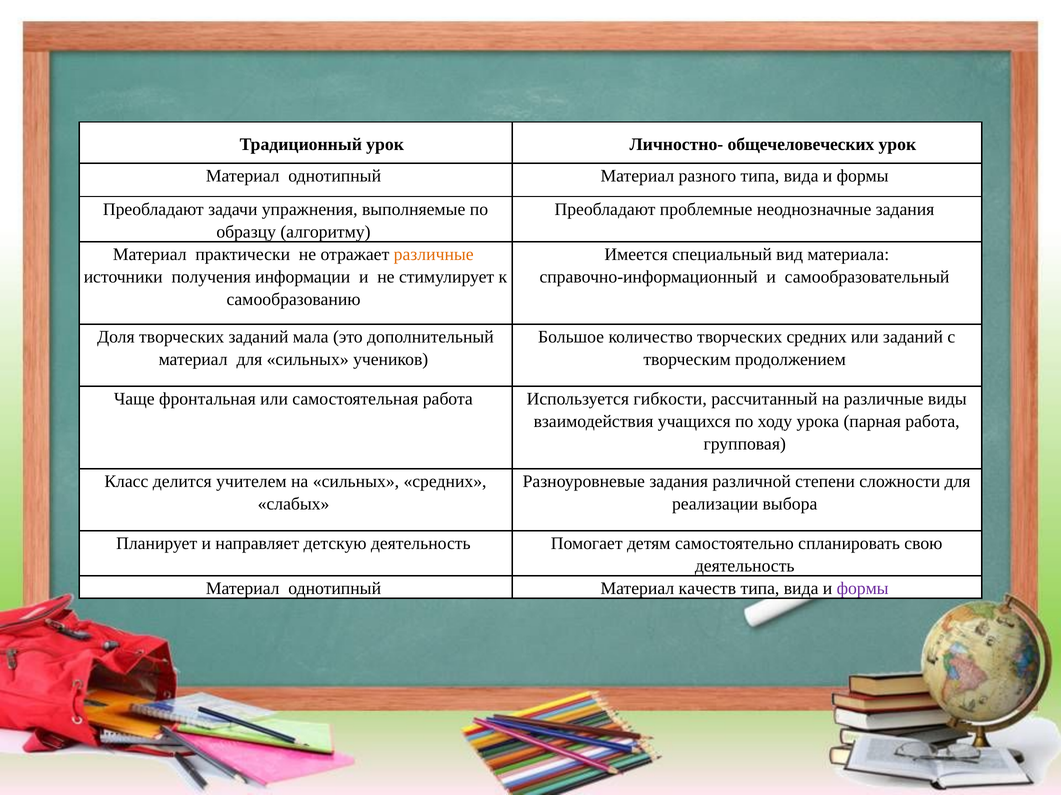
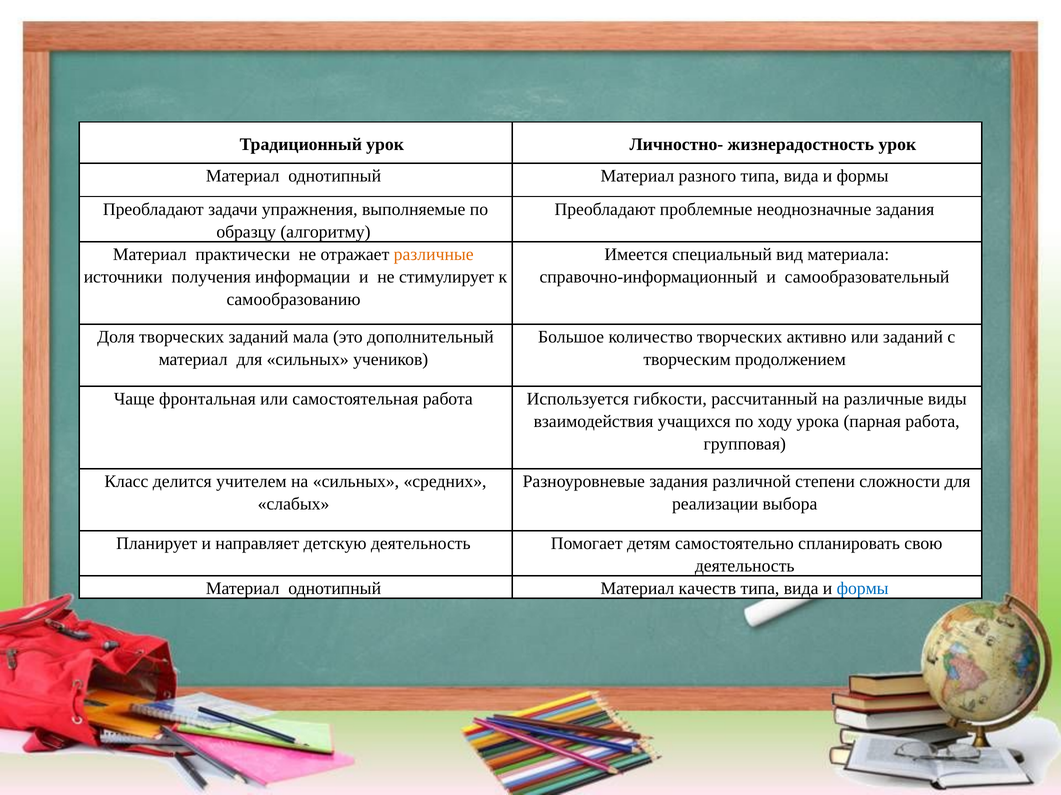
общечеловеческих: общечеловеческих -> жизнерадостность (801, 144)
творческих средних: средних -> активно (817, 337)
формы colour: purple -> blue (863, 589)
